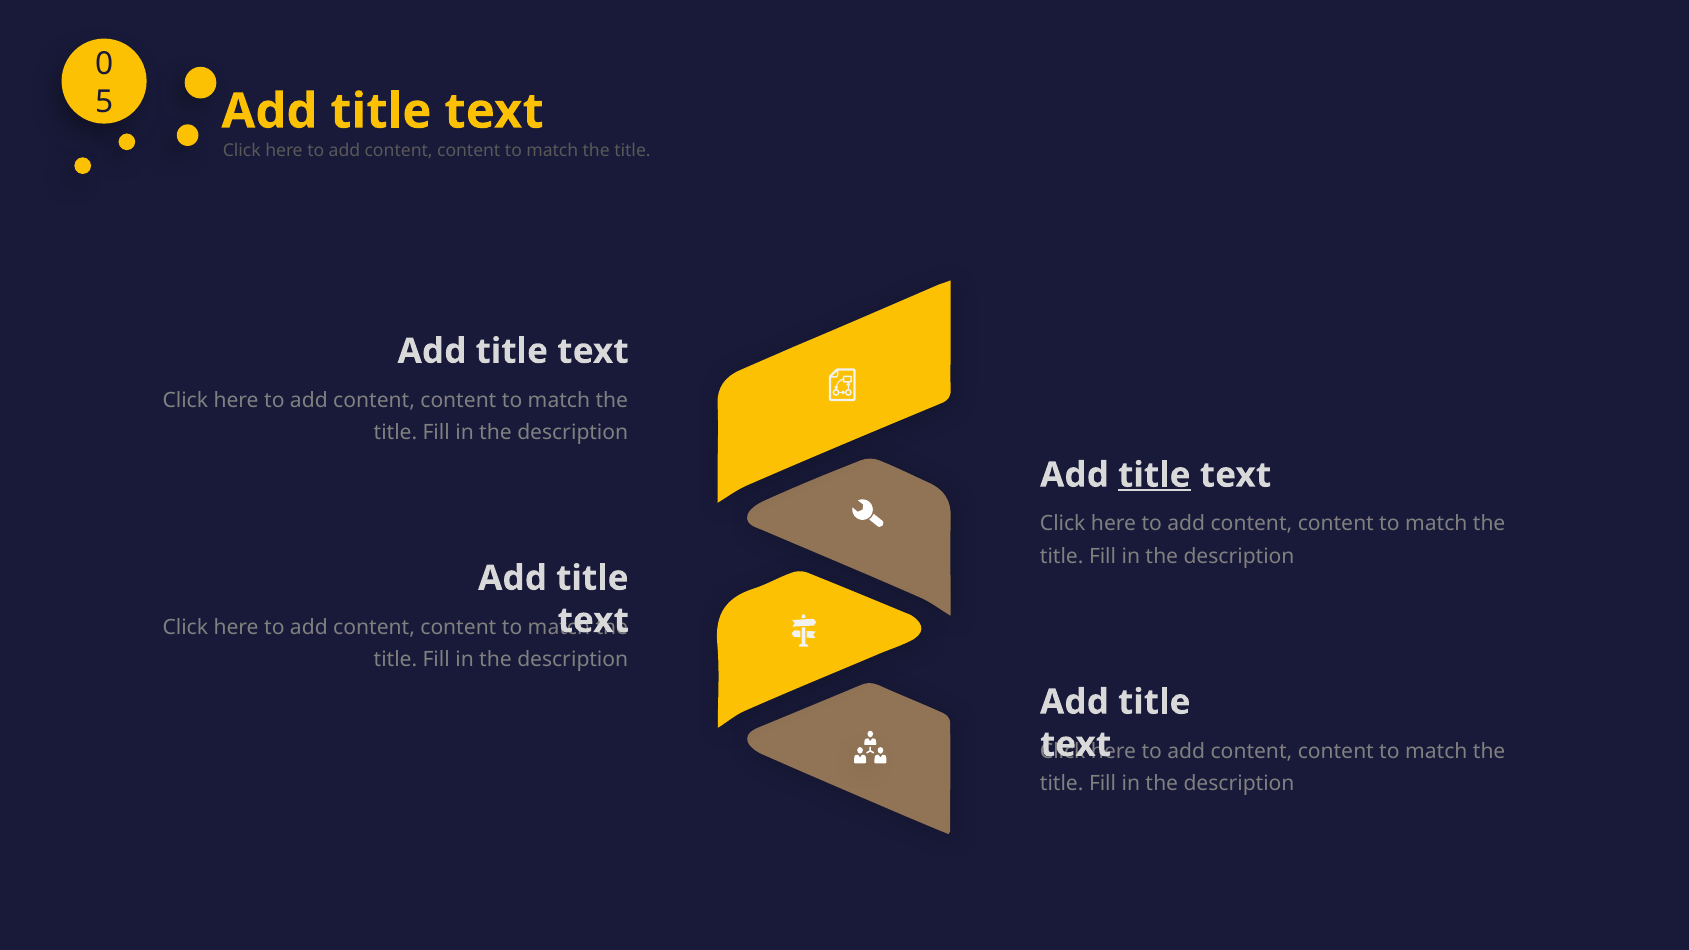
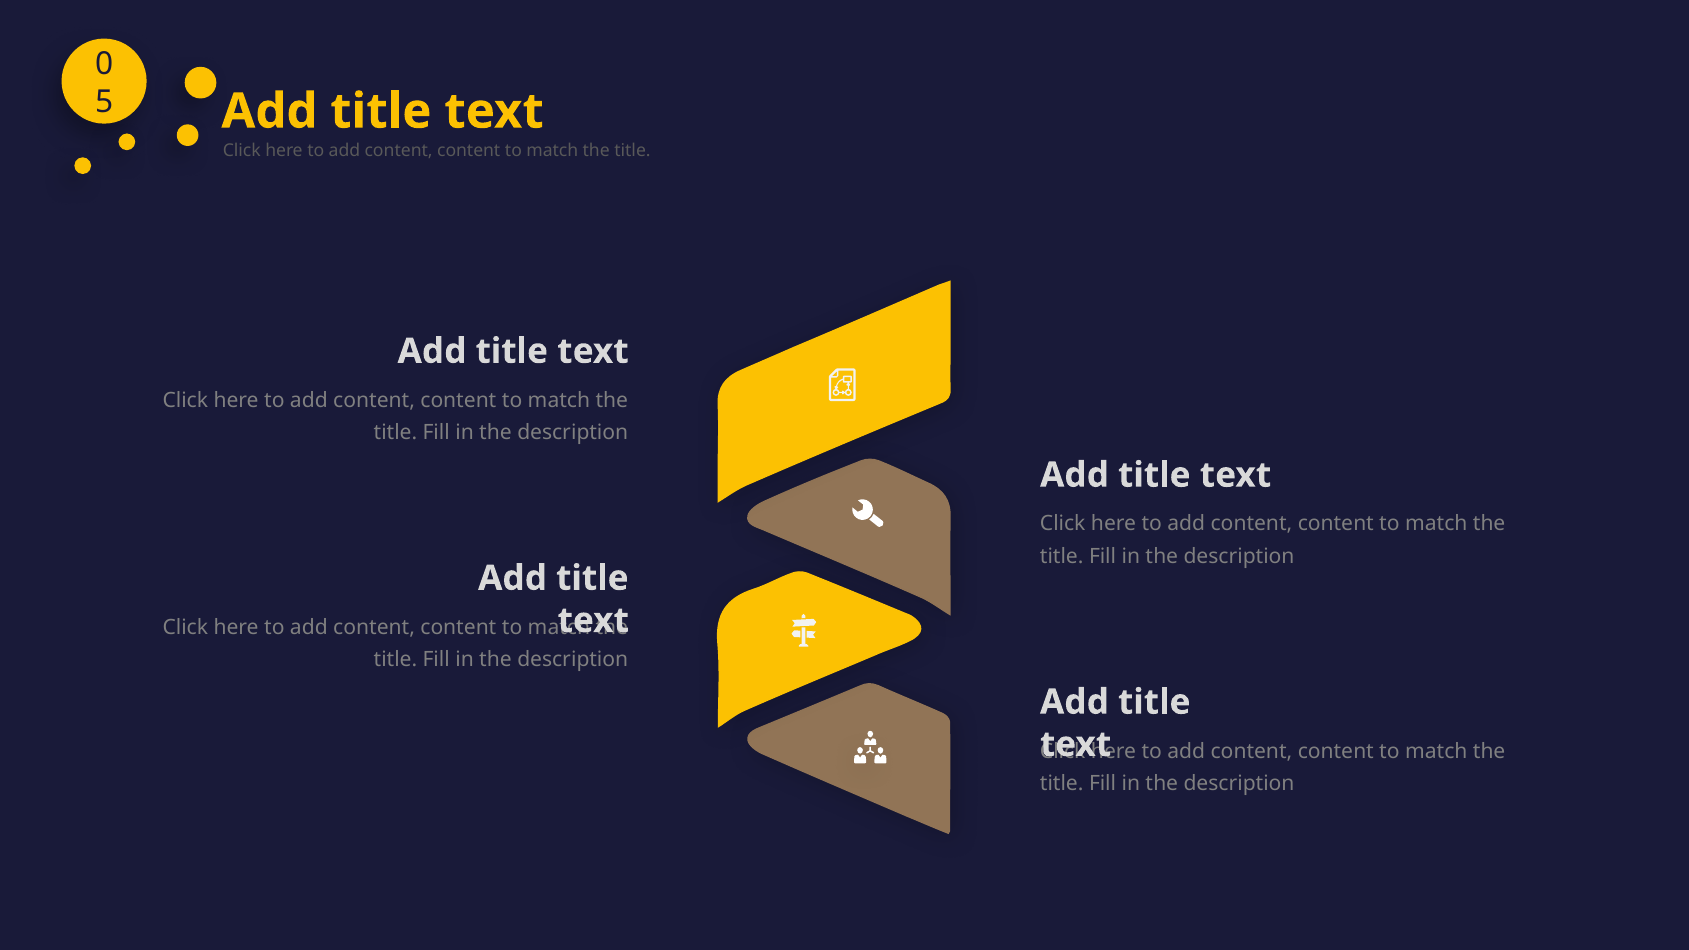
title underline: present -> none (1154, 475)
